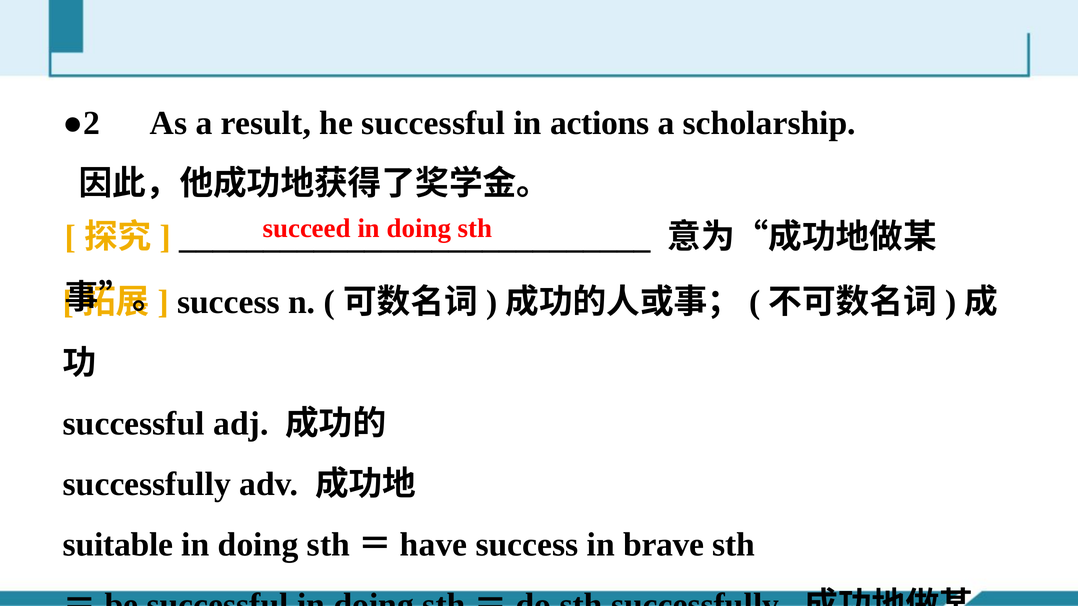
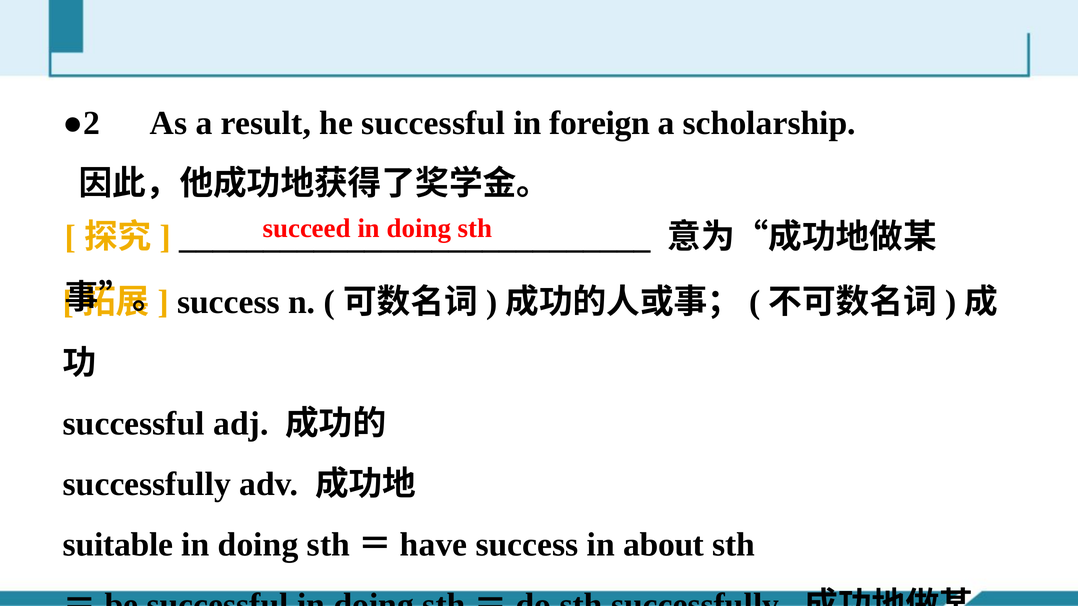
actions: actions -> foreign (600, 123)
brave: brave -> about (664, 545)
